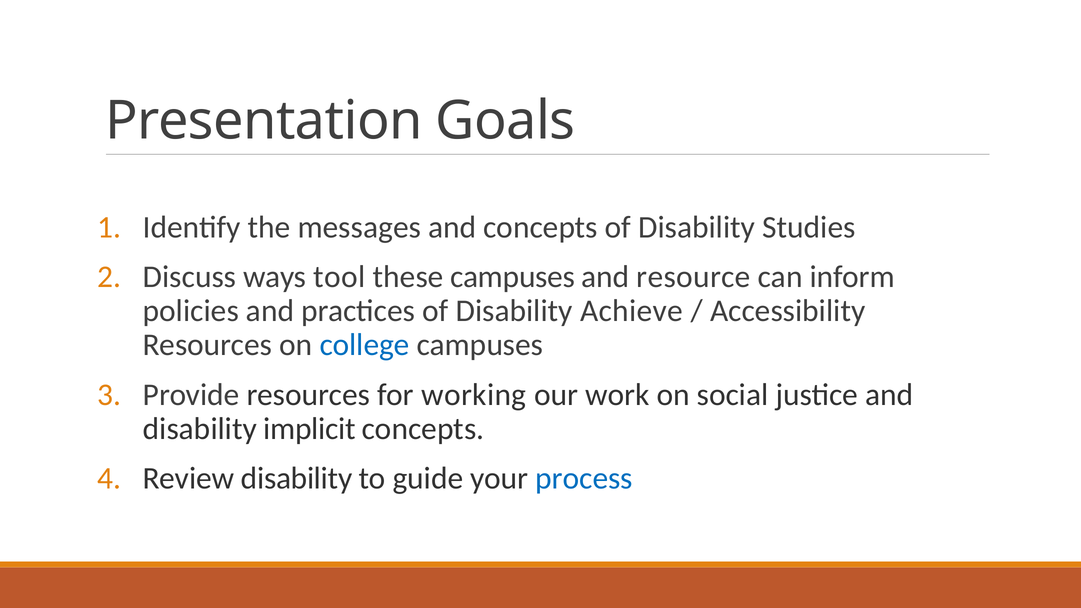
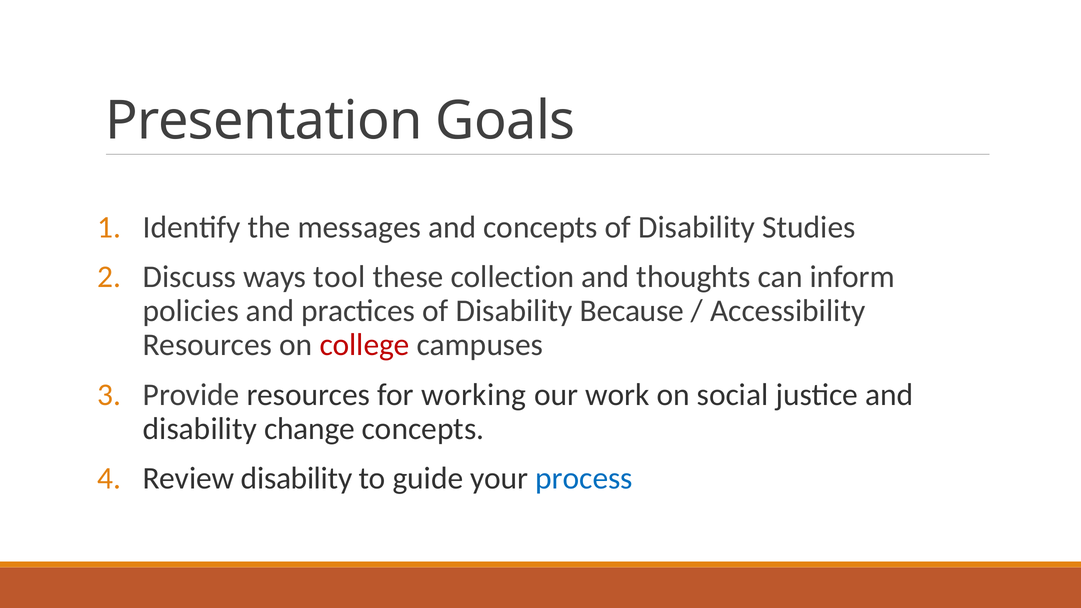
these campuses: campuses -> collection (512, 277)
resource: resource -> thoughts (694, 277)
Achieve: Achieve -> Because (632, 311)
college colour: blue -> red (365, 345)
implicit: implicit -> change (310, 429)
